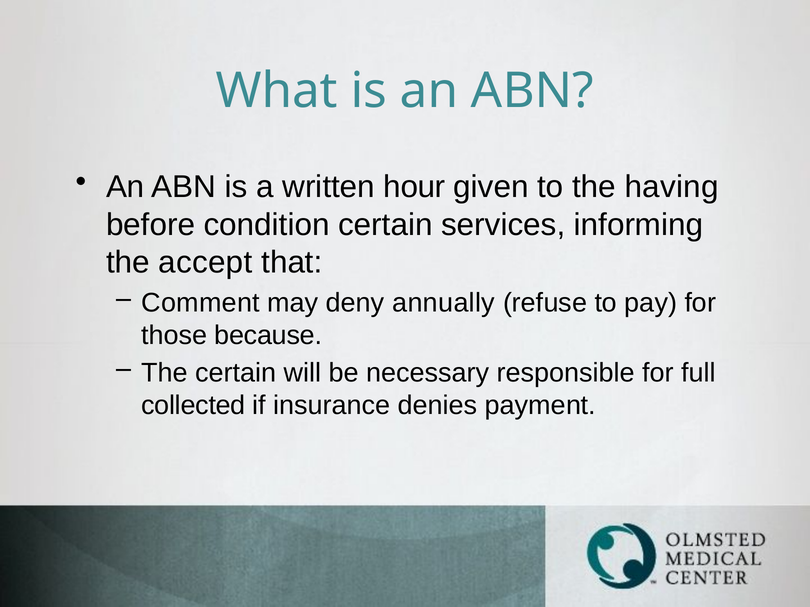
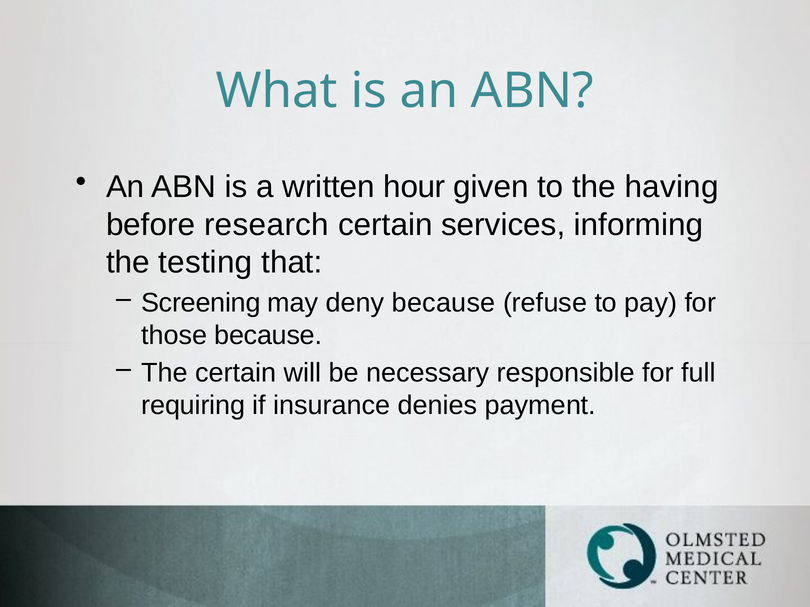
condition: condition -> research (267, 225)
accept: accept -> testing (205, 263)
Comment: Comment -> Screening (201, 303)
deny annually: annually -> because (444, 303)
collected: collected -> requiring (193, 406)
